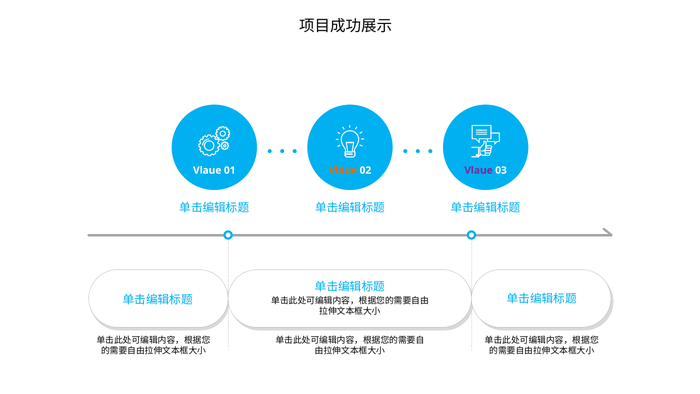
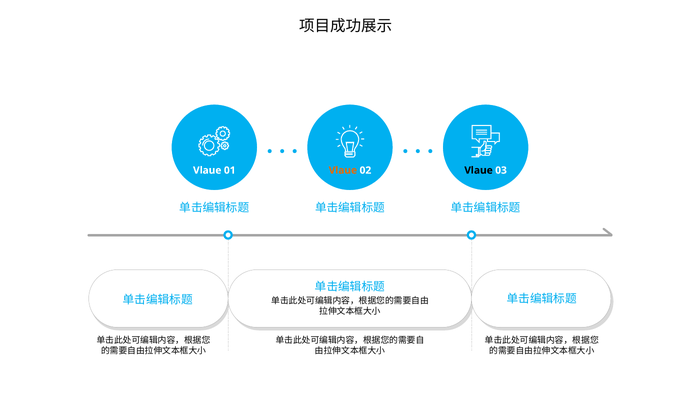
Vlaue colour: purple -> black (479, 170)
